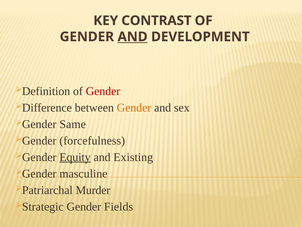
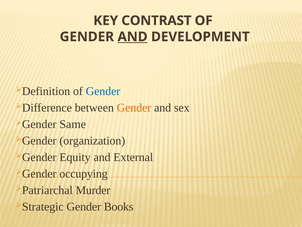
Gender colour: red -> blue (103, 91)
forcefulness: forcefulness -> organization (92, 140)
Equity underline: present -> none (75, 157)
Existing: Existing -> External (133, 157)
masculine: masculine -> occupying (84, 173)
Fields: Fields -> Books (119, 206)
